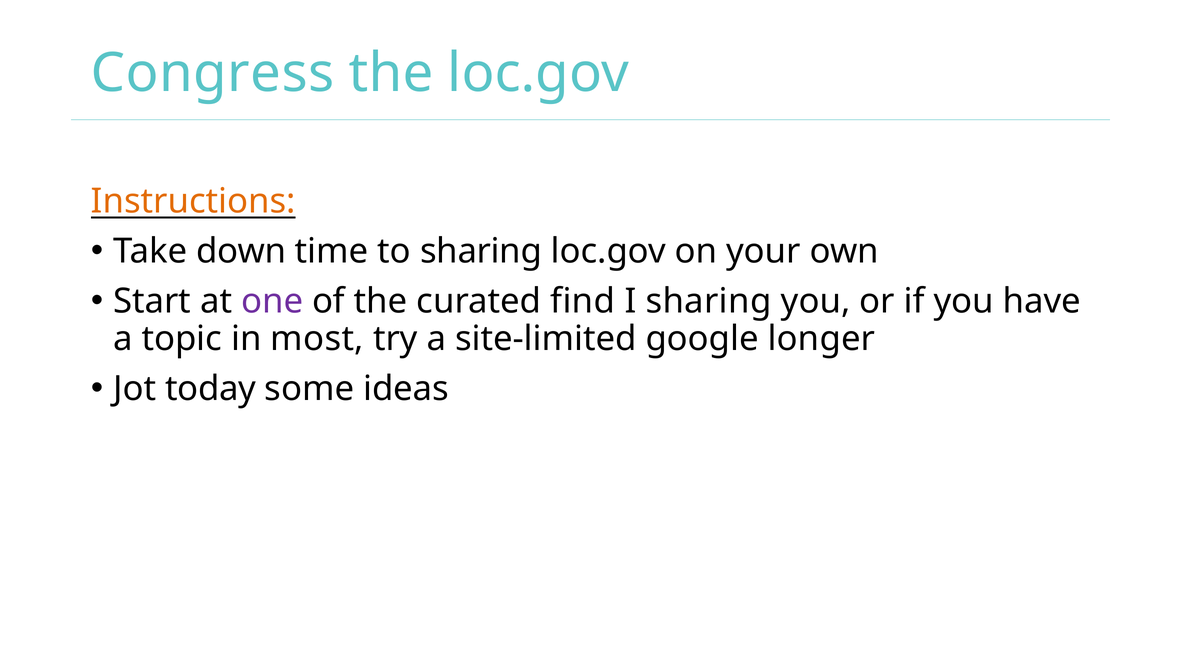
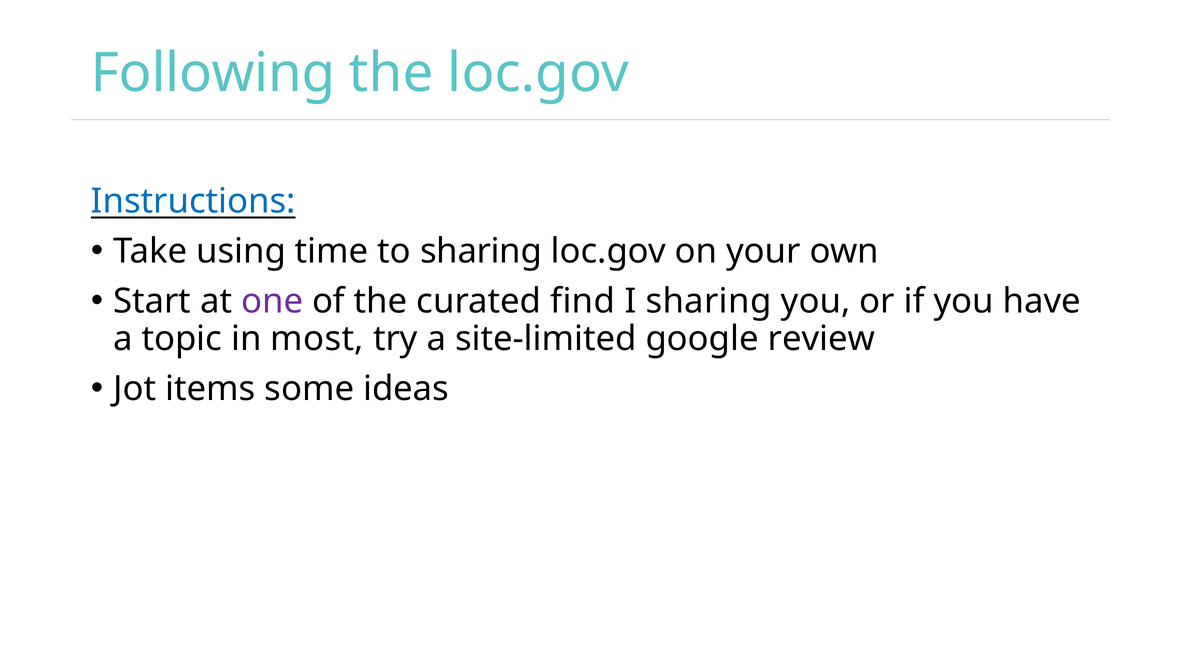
Congress: Congress -> Following (213, 74)
Instructions colour: orange -> blue (193, 202)
down: down -> using (241, 252)
longer: longer -> review (821, 339)
today: today -> items (210, 389)
